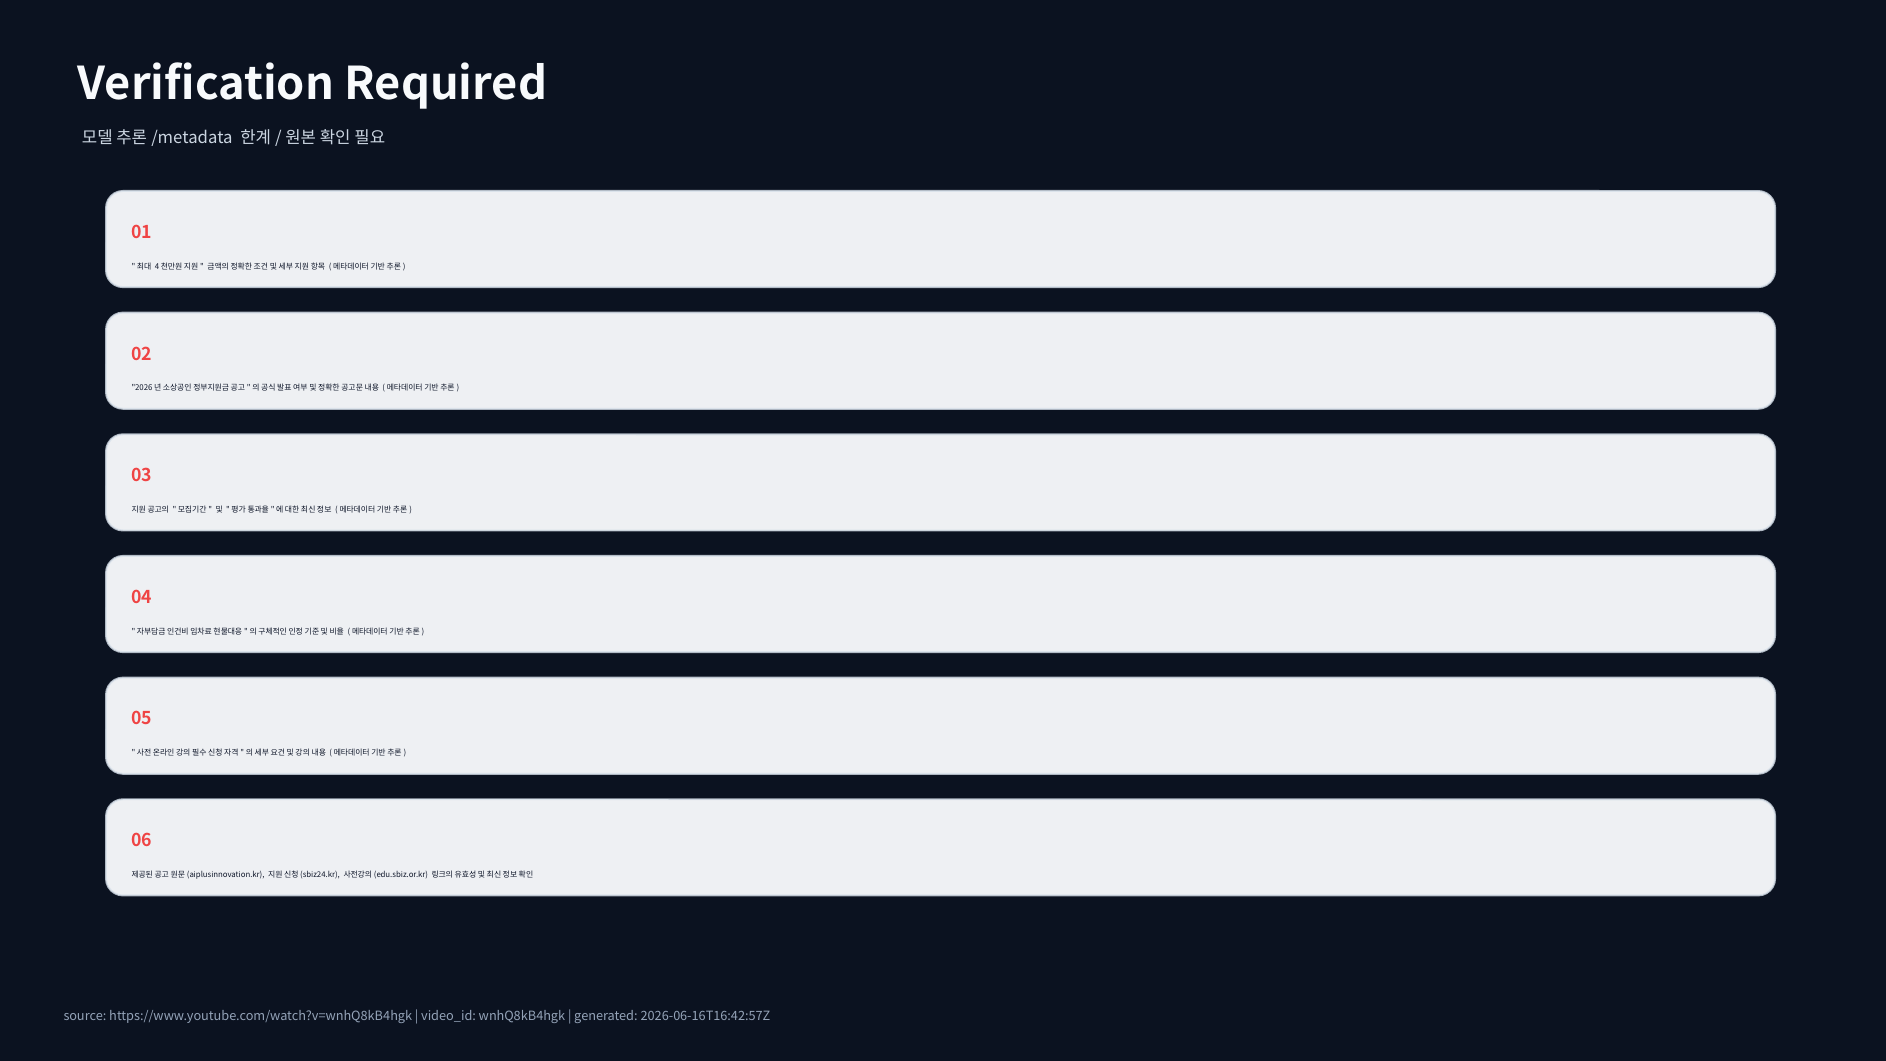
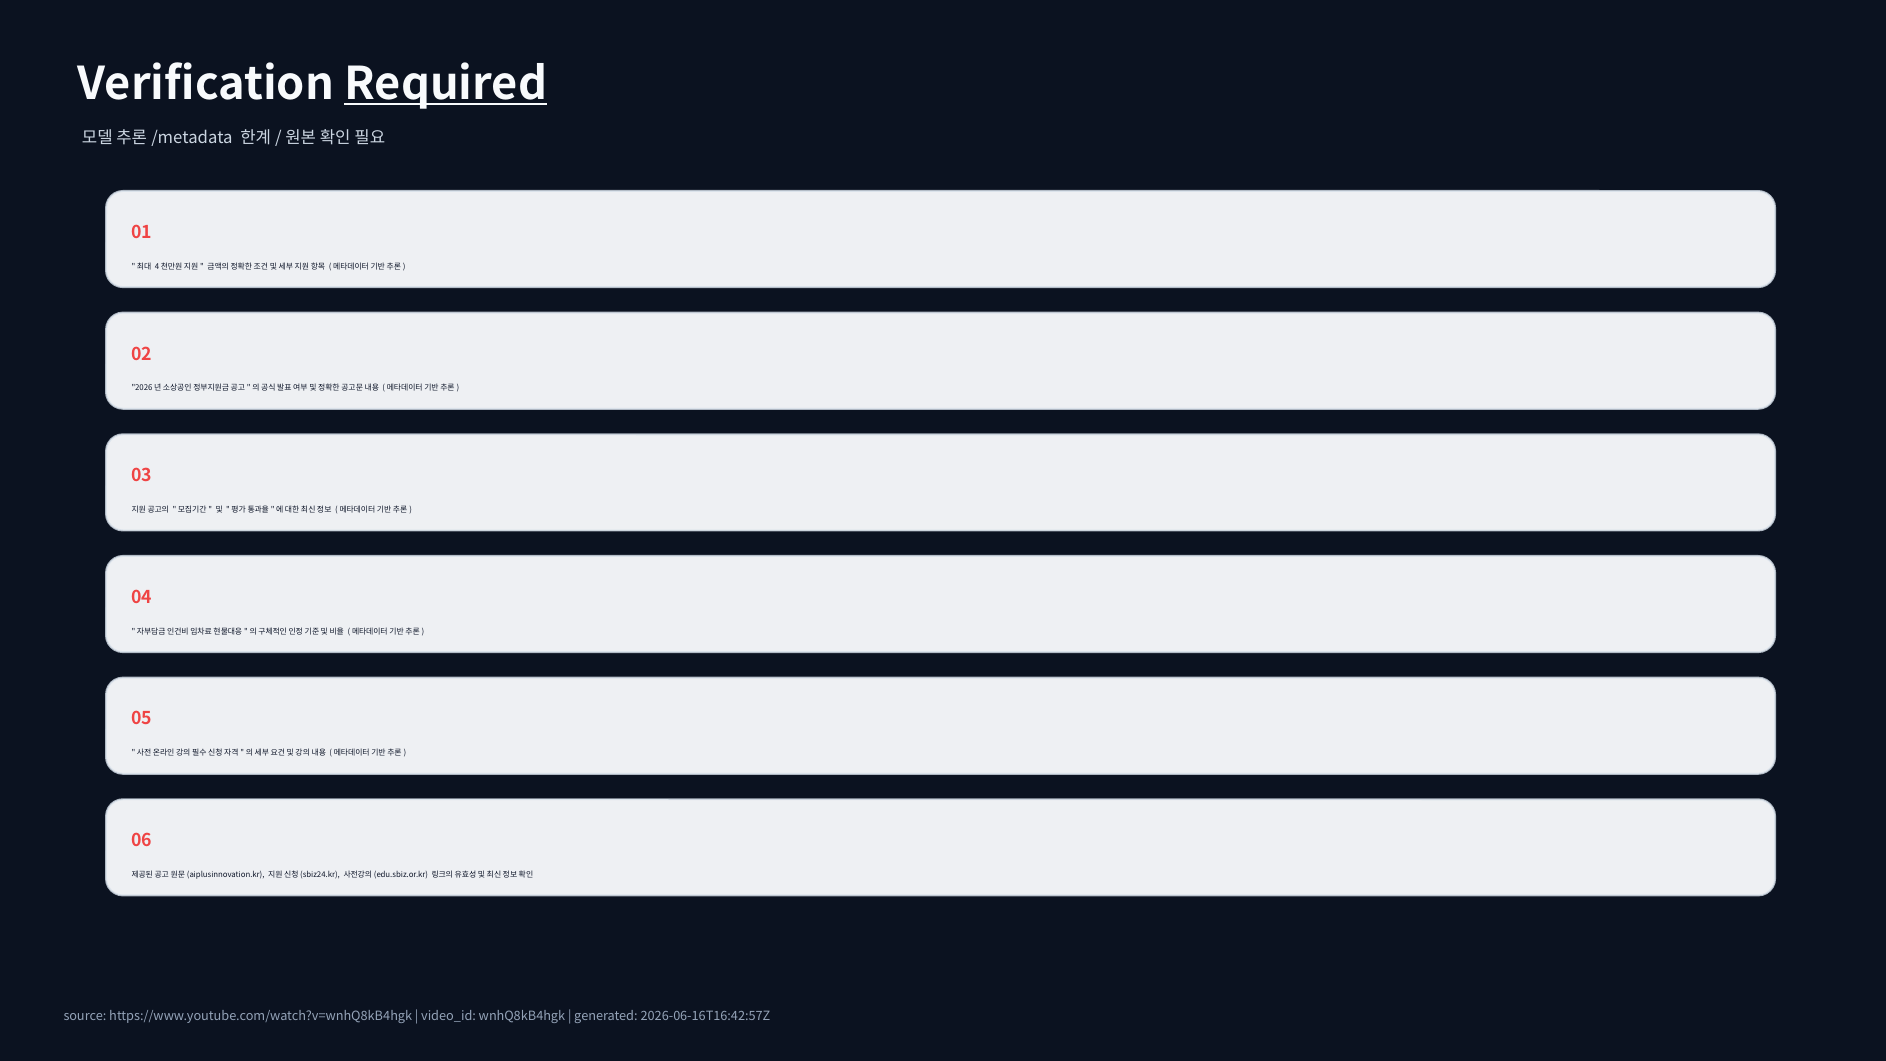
Required underline: none -> present (446, 84)
